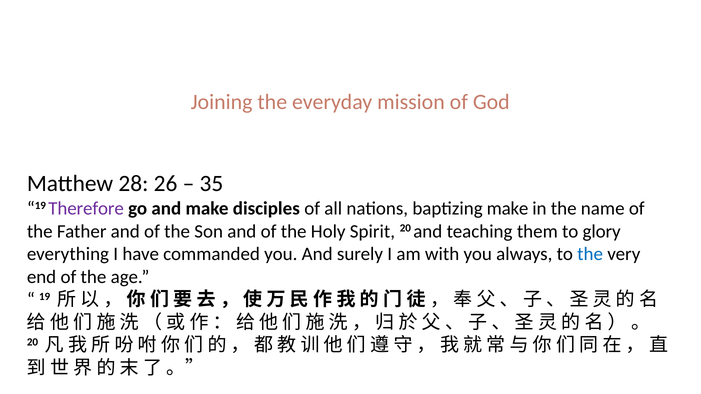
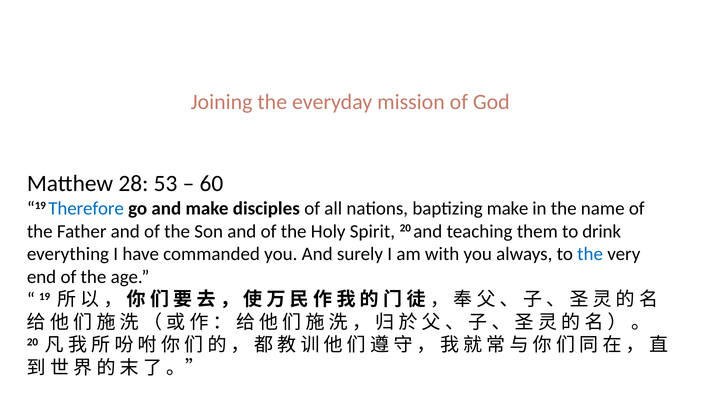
26: 26 -> 53 (166, 184)
35: 35 -> 60 (211, 184)
Therefore colour: purple -> blue (86, 209)
glory: glory -> drink (602, 232)
